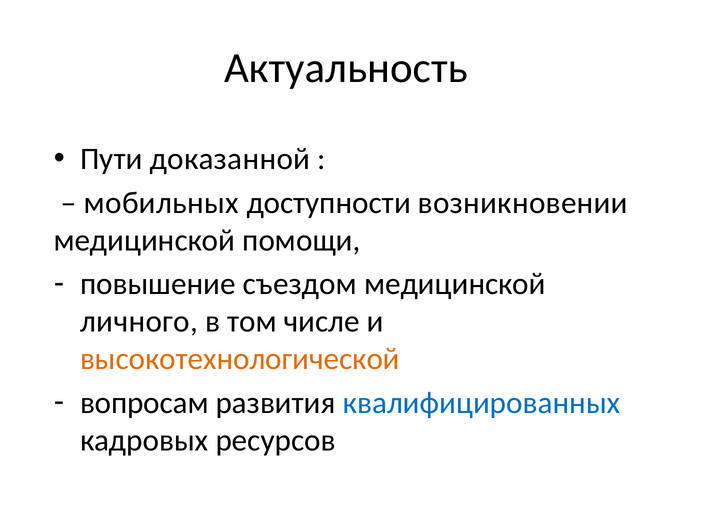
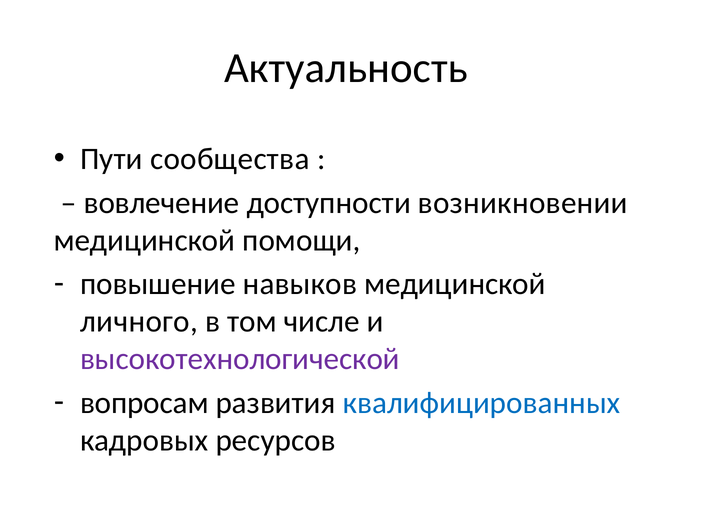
доказанной: доказанной -> сообщества (230, 159)
мобильных: мобильных -> вовлечение (162, 203)
съездом: съездом -> навыков (300, 284)
высокотехнологической colour: orange -> purple (240, 359)
